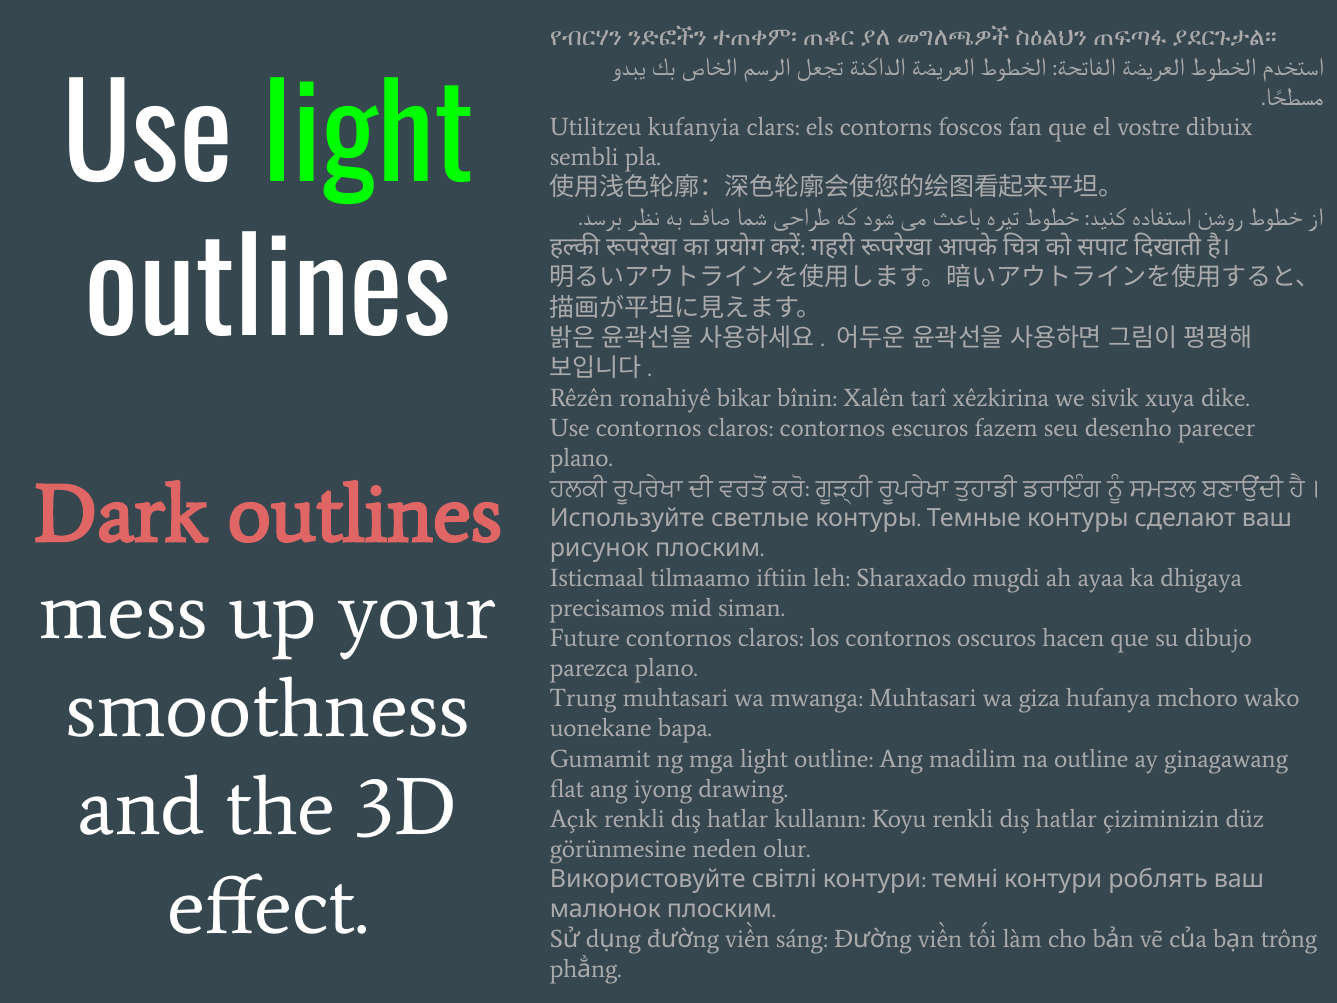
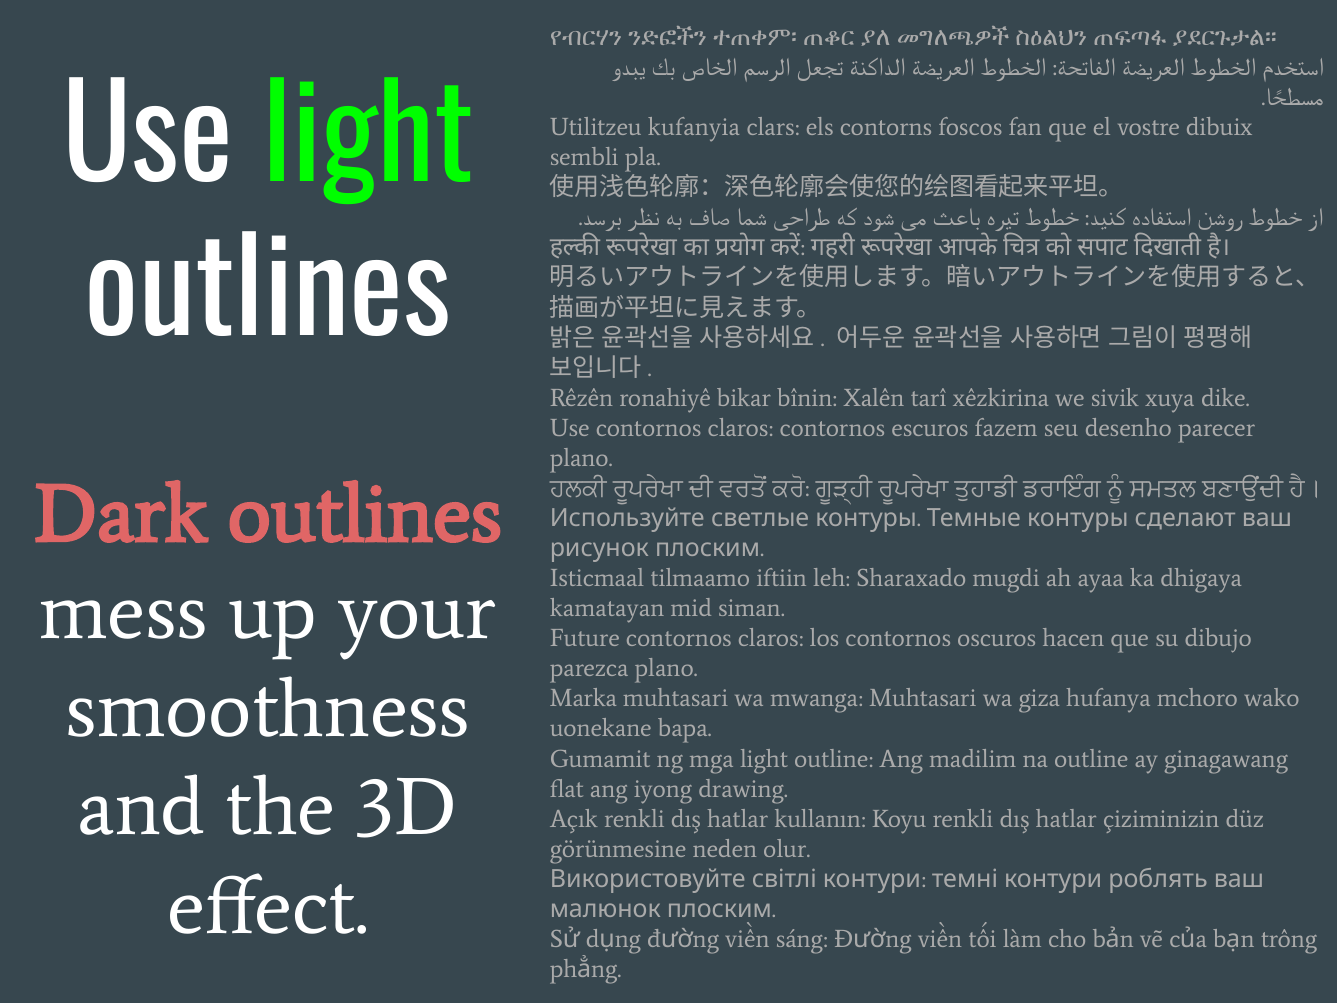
precisamos: precisamos -> kamatayan (607, 608)
Trung: Trung -> Marka (583, 698)
